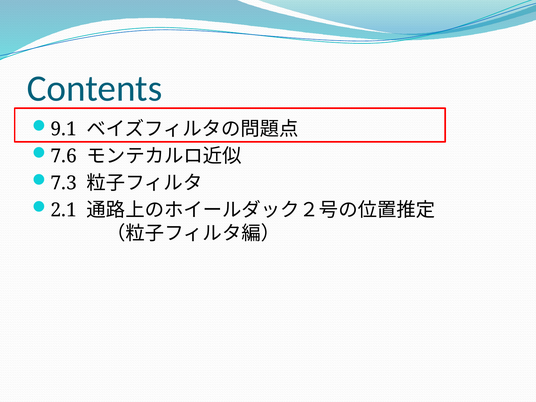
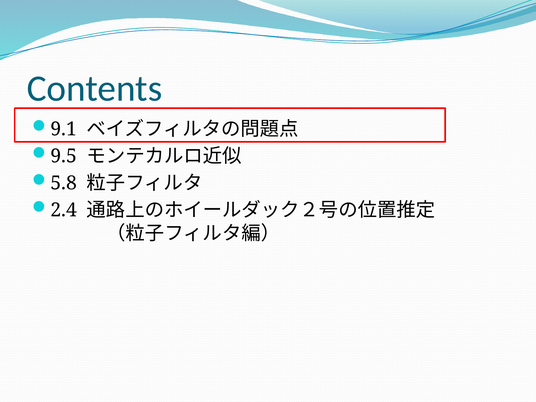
7.6: 7.6 -> 9.5 (64, 156)
7.3: 7.3 -> 5.8 (64, 183)
2.1: 2.1 -> 2.4 (64, 210)
